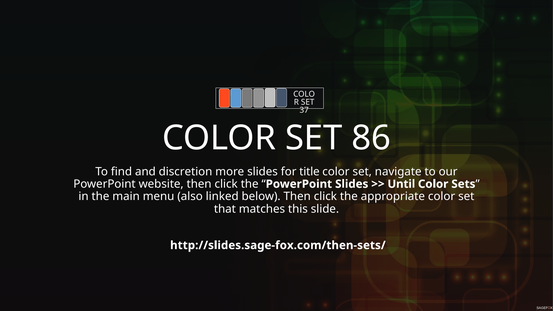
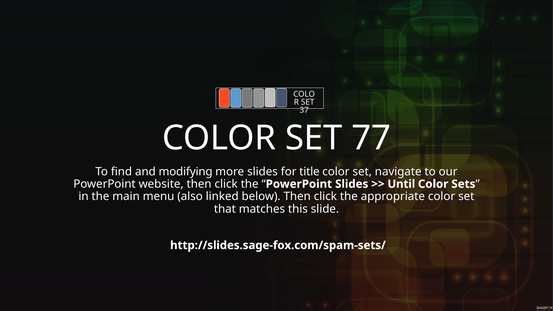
86: 86 -> 77 (371, 138)
discretion: discretion -> modifying (186, 172)
http://slides.sage-fox.com/then-sets/: http://slides.sage-fox.com/then-sets/ -> http://slides.sage-fox.com/spam-sets/ (278, 245)
